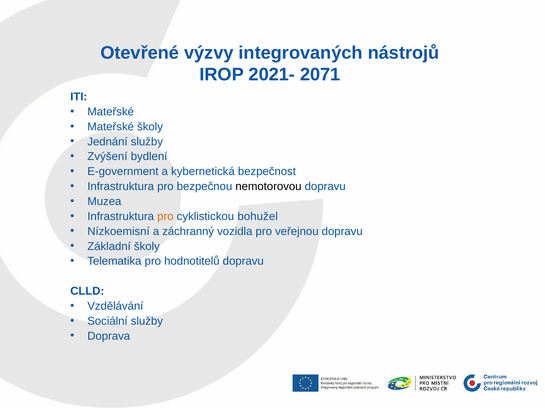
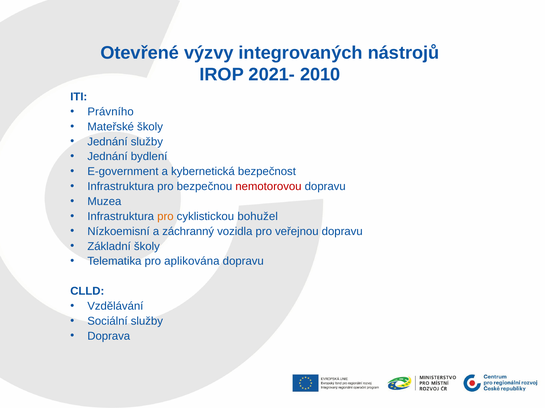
2071: 2071 -> 2010 (320, 75)
Mateřské: Mateřské -> Právního (111, 112)
Zvýšení: Zvýšení -> Jednání (107, 157)
nemotorovou colour: black -> red (268, 187)
hodnotitelů: hodnotitelů -> aplikována (192, 262)
